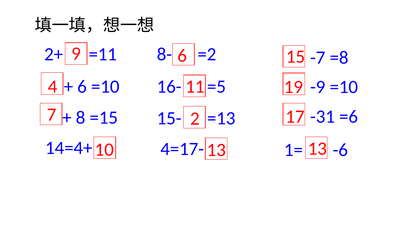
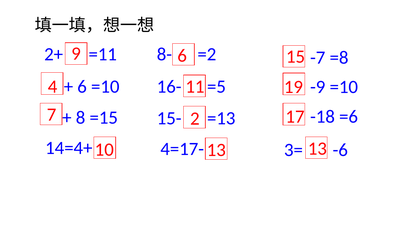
-31: -31 -> -18 (322, 117)
1=: 1= -> 3= (293, 150)
